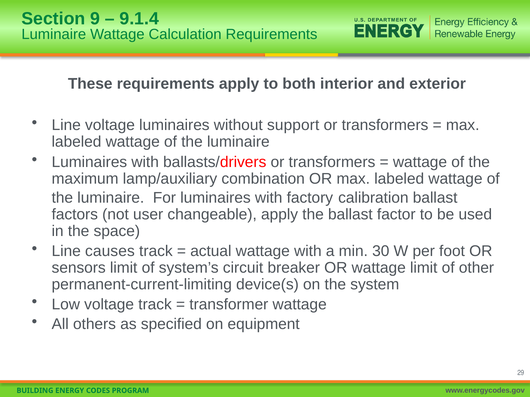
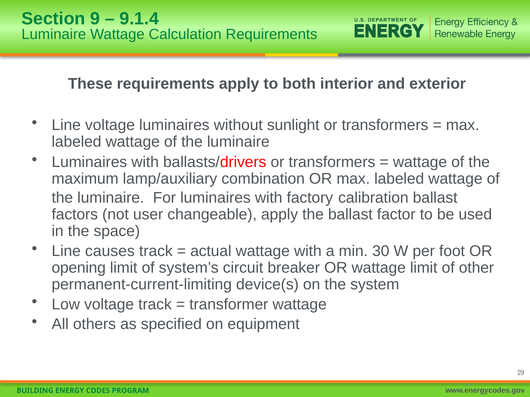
support: support -> sunlight (293, 125)
sensors: sensors -> opening (79, 268)
